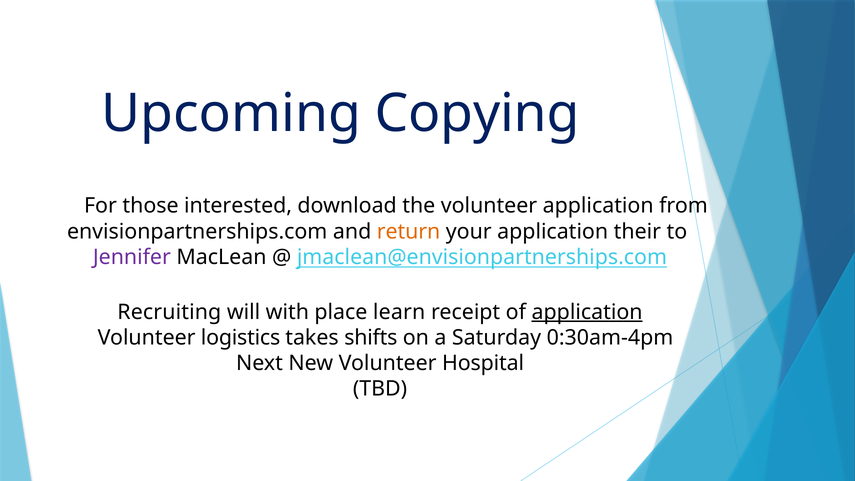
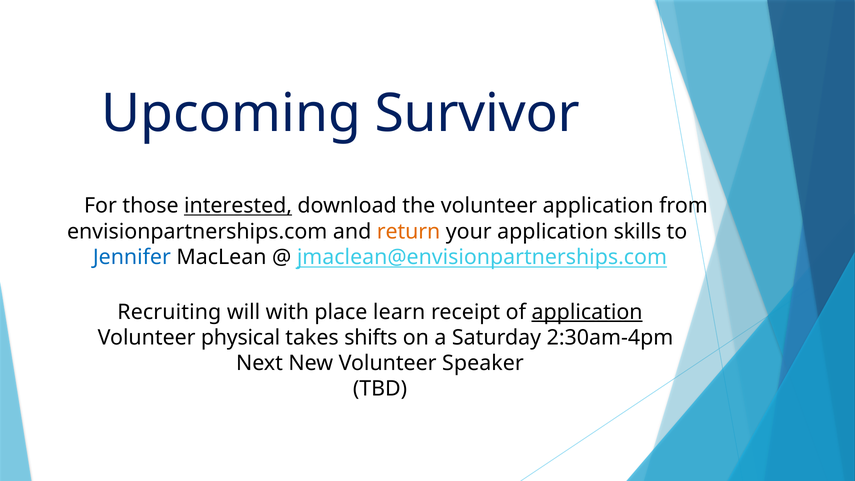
Copying: Copying -> Survivor (477, 113)
interested underline: none -> present (238, 206)
their: their -> skills (637, 231)
Jennifer colour: purple -> blue (132, 257)
logistics: logistics -> physical (241, 338)
0:30am-4pm: 0:30am-4pm -> 2:30am-4pm (610, 338)
Hospital: Hospital -> Speaker (483, 363)
